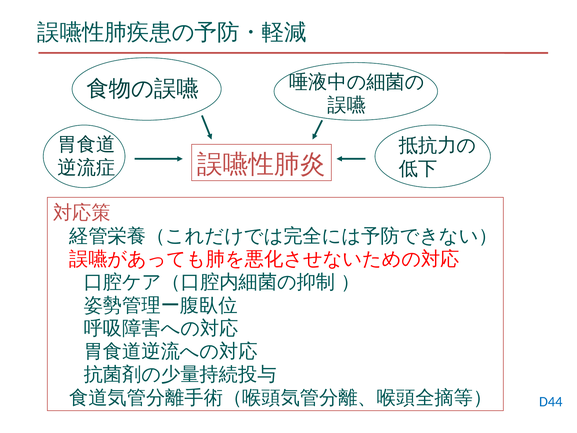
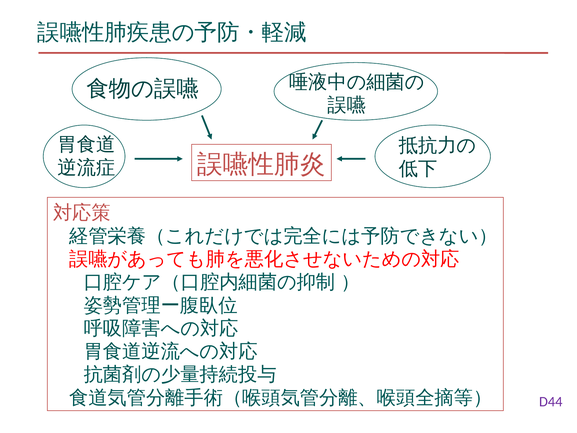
D44 colour: blue -> purple (551, 402)
